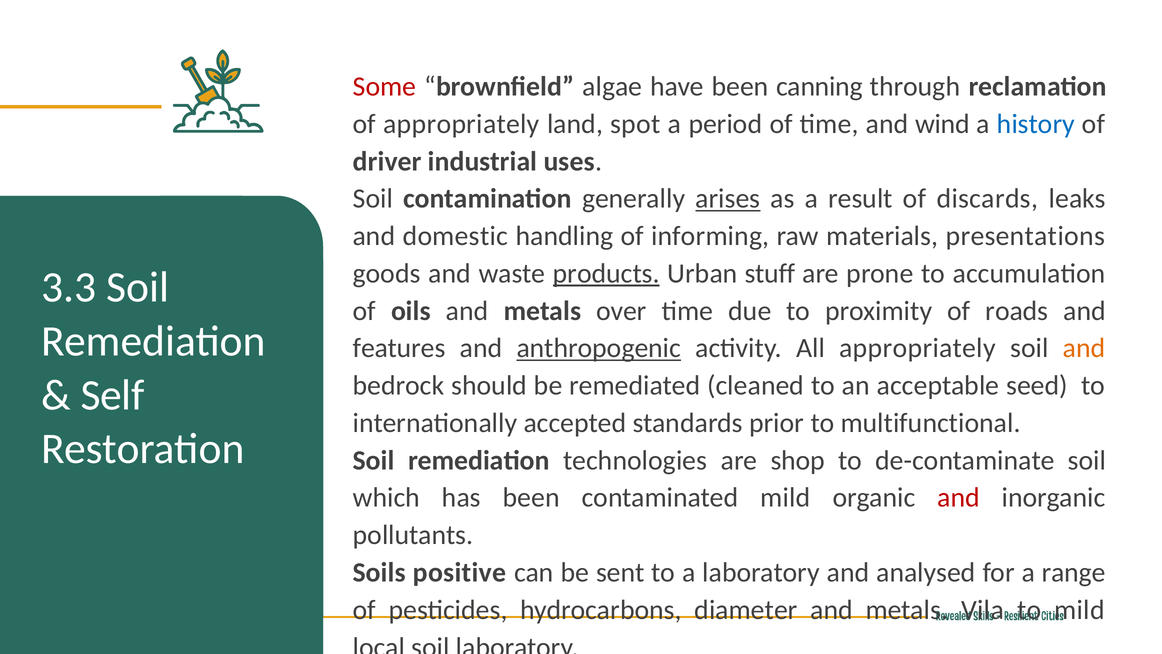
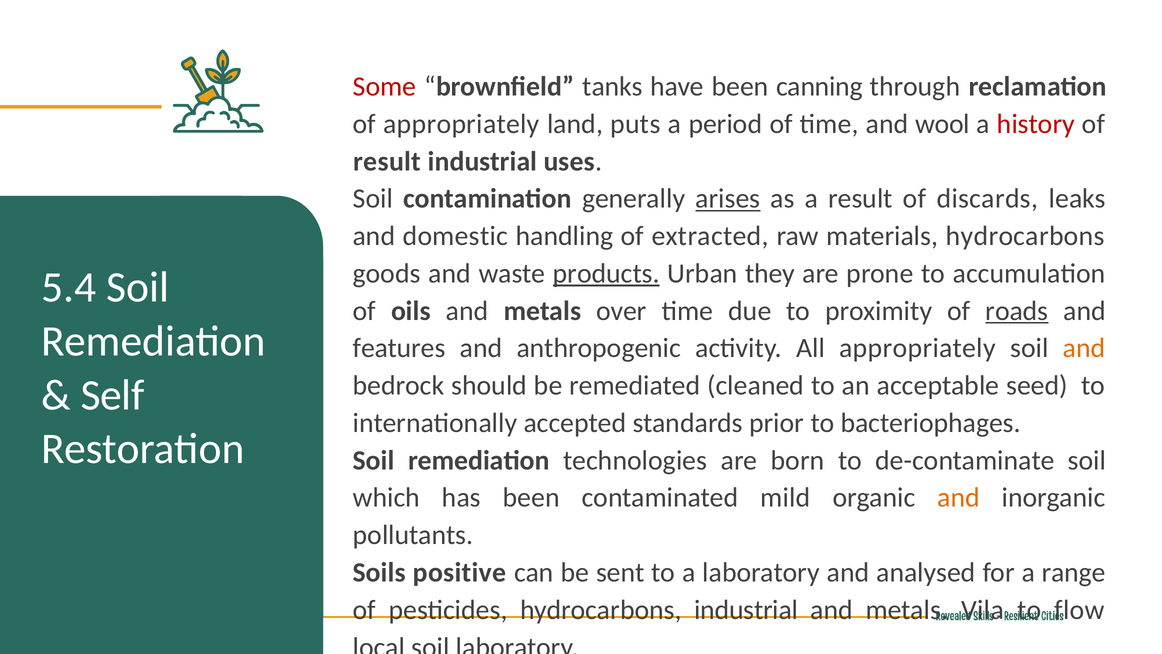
algae: algae -> tanks (612, 87)
spot: spot -> puts (635, 124)
wind: wind -> wool (942, 124)
history colour: blue -> red (1036, 124)
driver: driver -> result (387, 161)
informing: informing -> extracted (710, 236)
materials presentations: presentations -> hydrocarbons (1025, 236)
stuff: stuff -> they (770, 273)
3.3: 3.3 -> 5.4 (69, 287)
roads underline: none -> present (1017, 311)
anthropogenic underline: present -> none (599, 348)
multifunctional: multifunctional -> bacteriophages (931, 423)
shop: shop -> born (798, 460)
and colour: red -> orange (959, 498)
hydrocarbons diameter: diameter -> industrial (746, 610)
to mild: mild -> flow (1079, 610)
